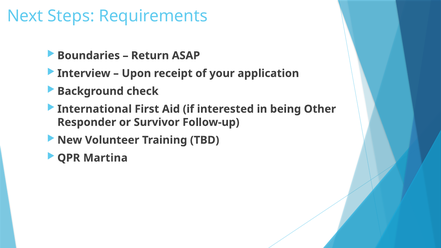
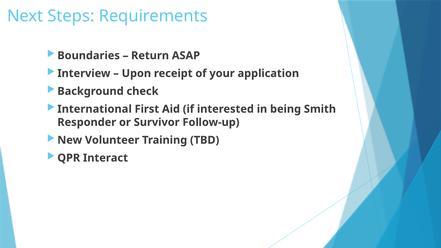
Other: Other -> Smith (320, 109)
Martina: Martina -> Interact (105, 158)
